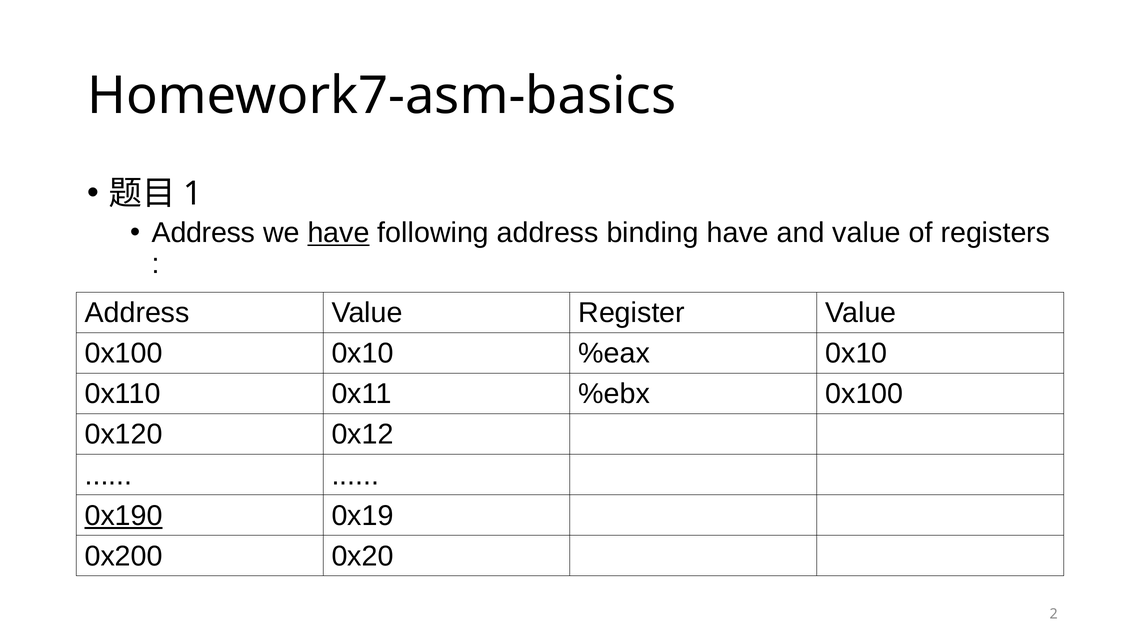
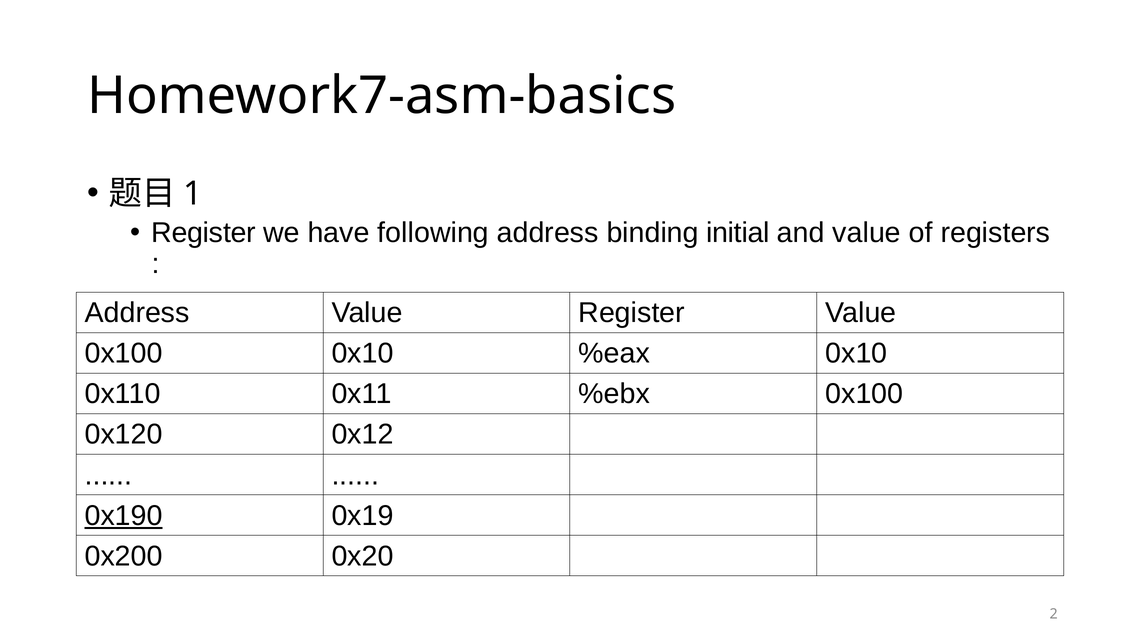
Address: Address -> Register (204, 233)
have underline: present -> none (339, 233)
binding have: have -> initial (738, 233)
